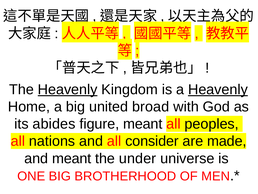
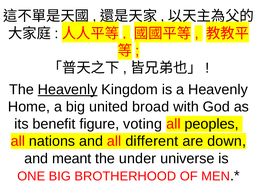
Heavenly underline: present -> none (218, 89)
abides: abides -> benefit (54, 124)
figure meant: meant -> voting (143, 124)
consider: consider -> different (152, 141)
made: made -> down (227, 141)
